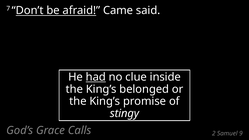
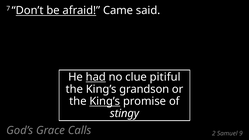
inside: inside -> pitiful (165, 77)
belonged: belonged -> grandson (144, 89)
King’s underline: none -> present (105, 101)
